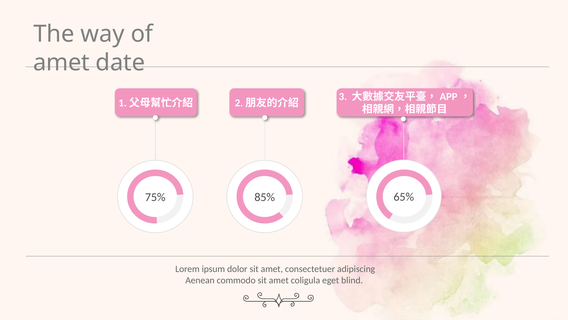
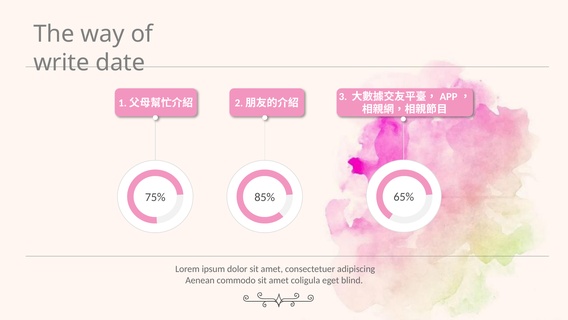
amet: amet -> write (61, 62)
